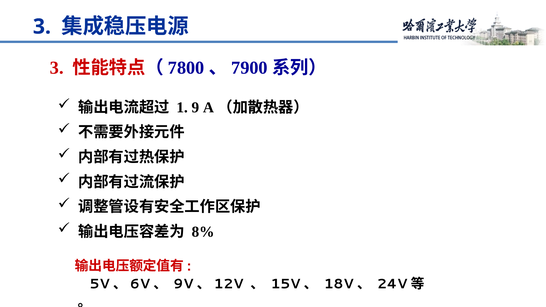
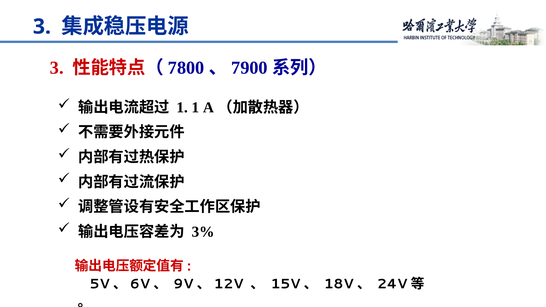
1 9: 9 -> 1 (195, 108)
8%: 8% -> 3% (203, 232)
